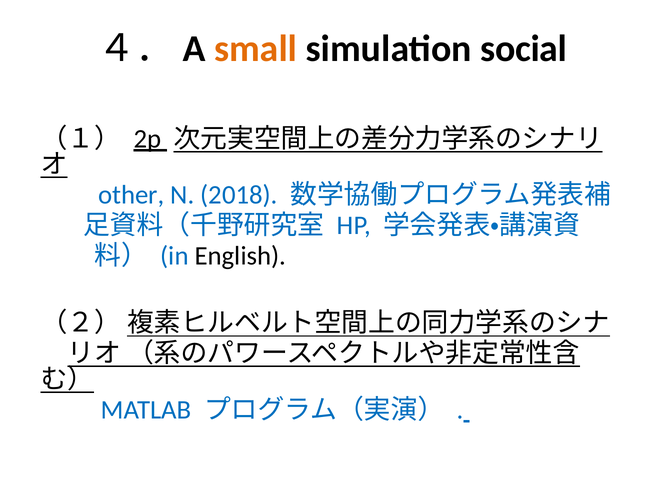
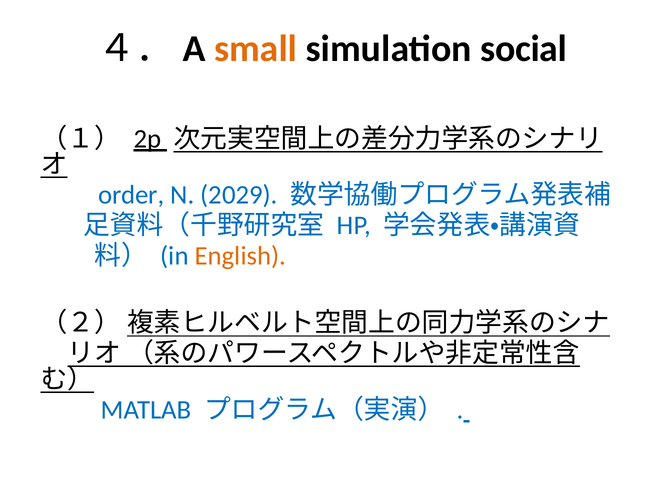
other: other -> order (131, 195)
2018: 2018 -> 2029 (239, 195)
English colour: black -> orange (240, 256)
